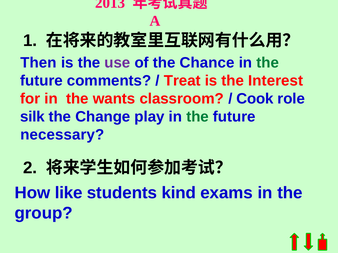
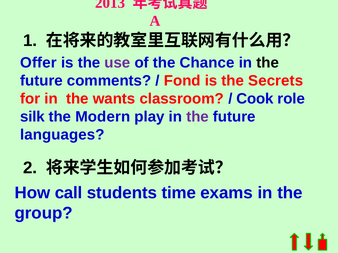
Then: Then -> Offer (38, 63)
the colour: green -> black (268, 63)
Treat: Treat -> Fond (182, 81)
Interest: Interest -> Secrets (276, 81)
Change: Change -> Modern (103, 117)
the colour: green -> purple (198, 117)
necessary: necessary -> languages (62, 135)
like: like -> call (69, 193)
kind: kind -> time (179, 193)
